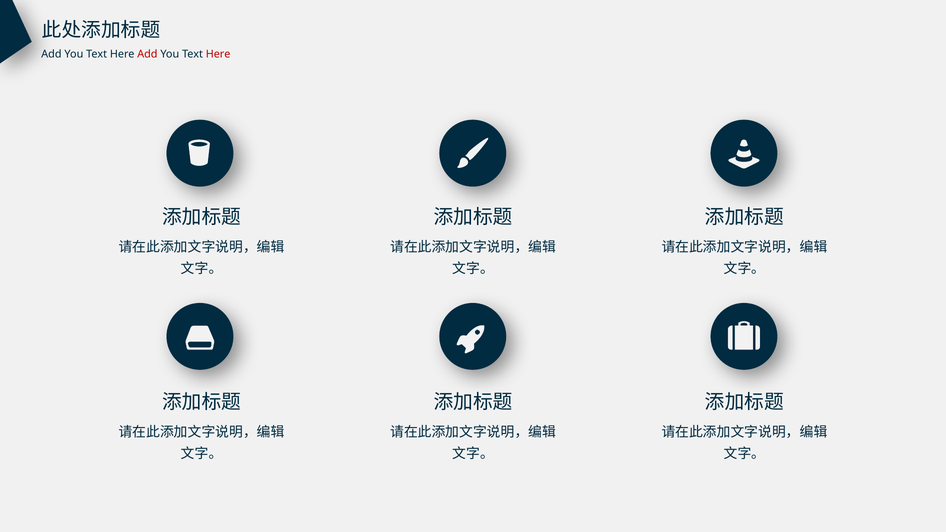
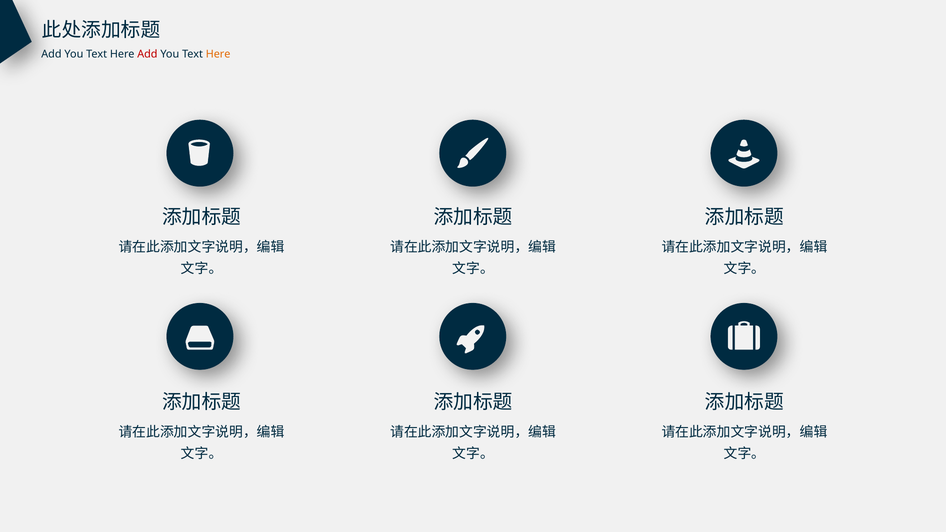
Here colour: red -> orange (218, 54)
